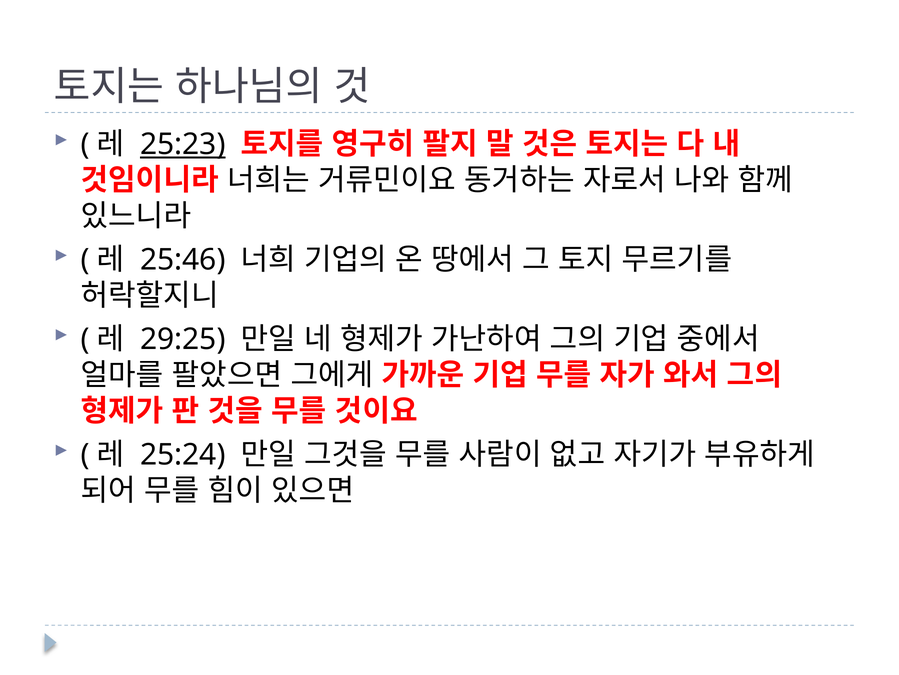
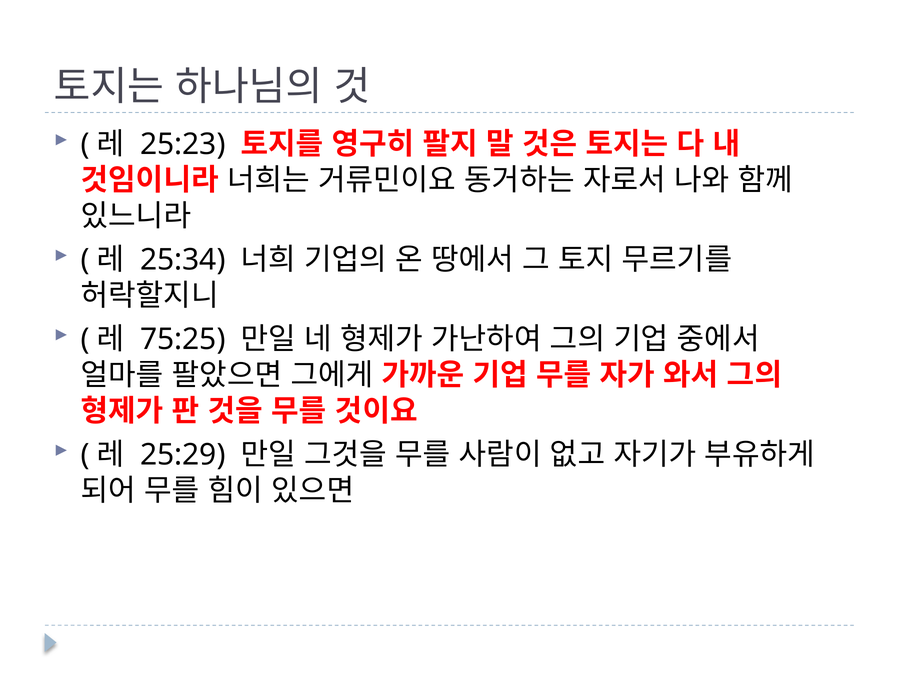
25:23 underline: present -> none (183, 144)
25:46: 25:46 -> 25:34 (183, 260)
29:25: 29:25 -> 75:25 (183, 339)
25:24: 25:24 -> 25:29 (183, 455)
